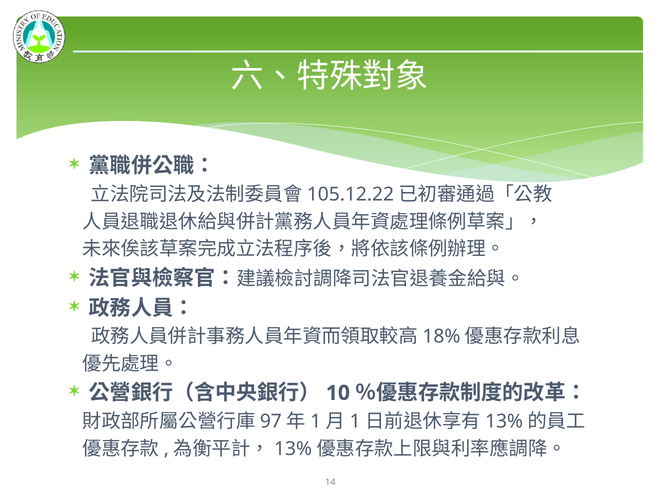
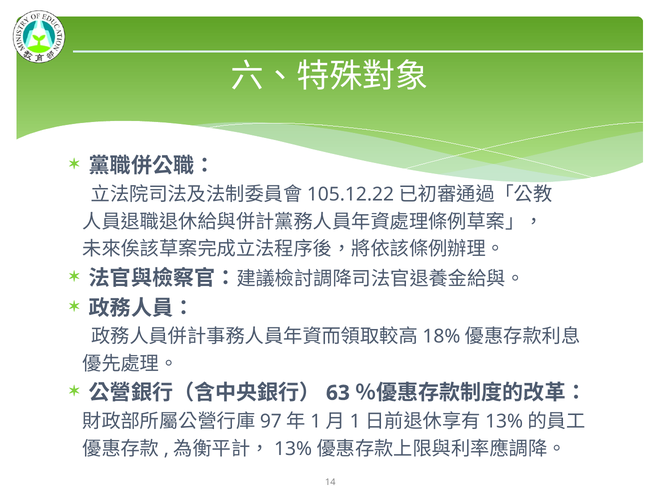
10: 10 -> 63 (338, 393)
